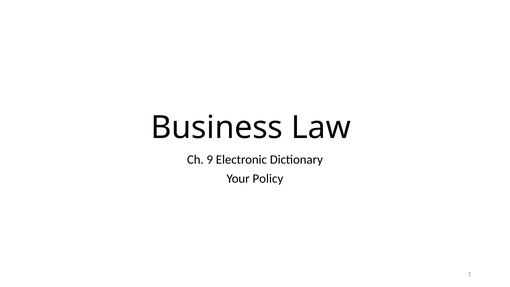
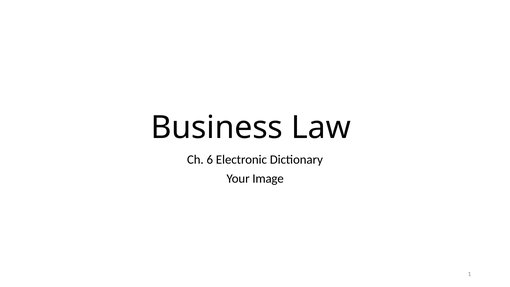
9: 9 -> 6 (210, 159)
Policy: Policy -> Image (268, 178)
